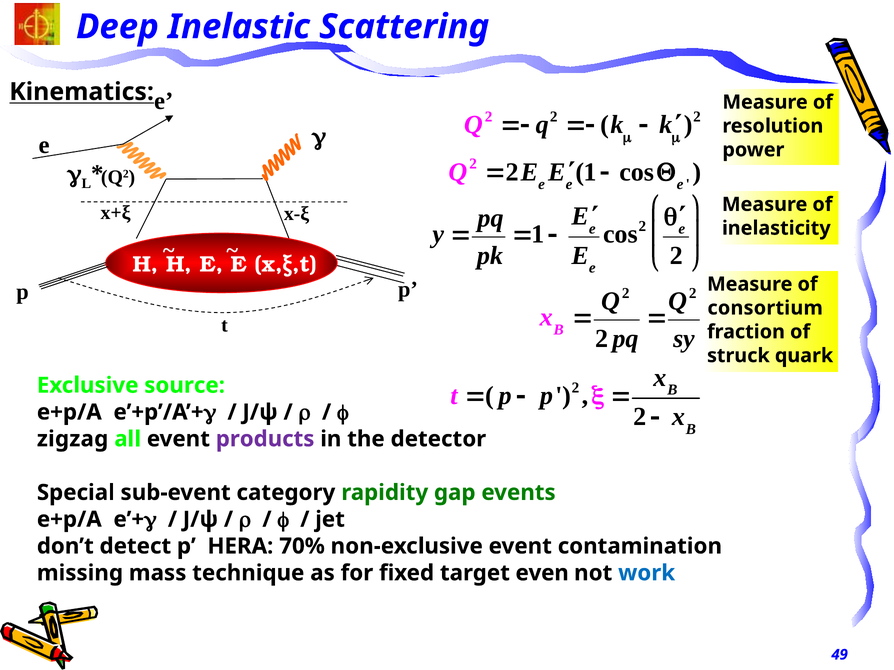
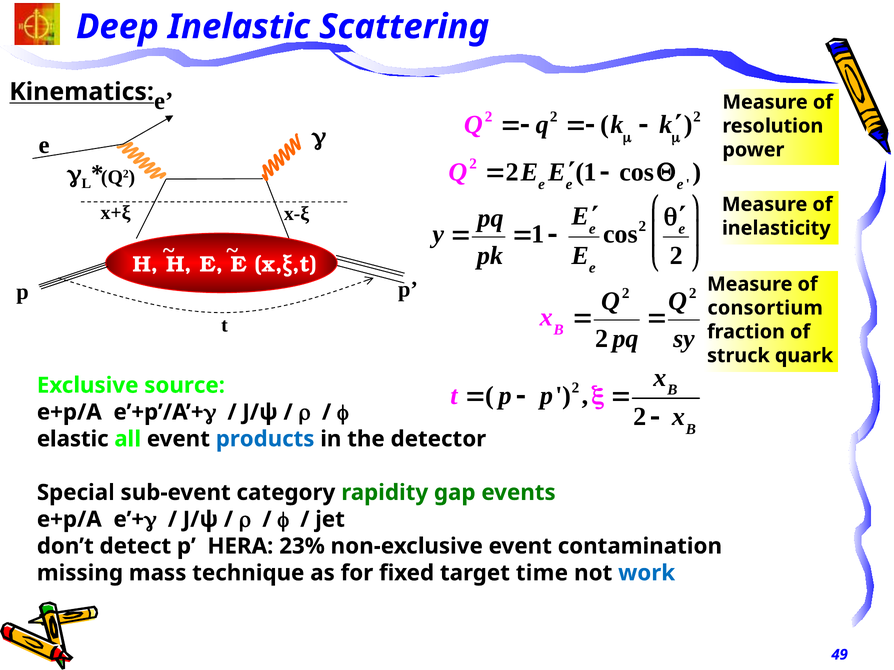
zigzag: zigzag -> elastic (73, 439)
products colour: purple -> blue (265, 439)
70%: 70% -> 23% (302, 547)
even: even -> time (542, 573)
